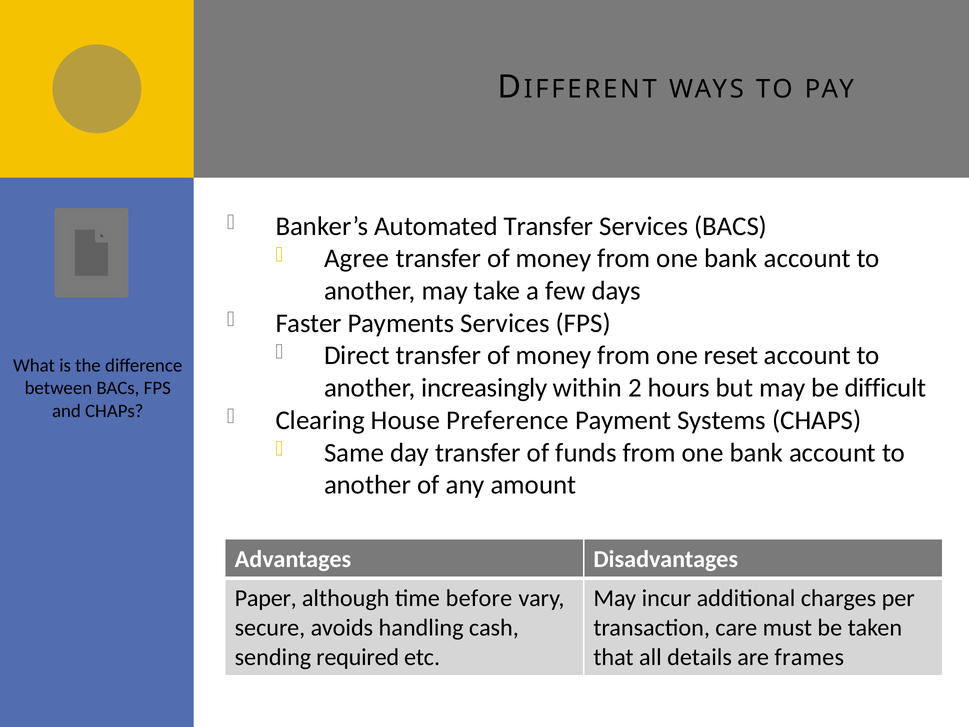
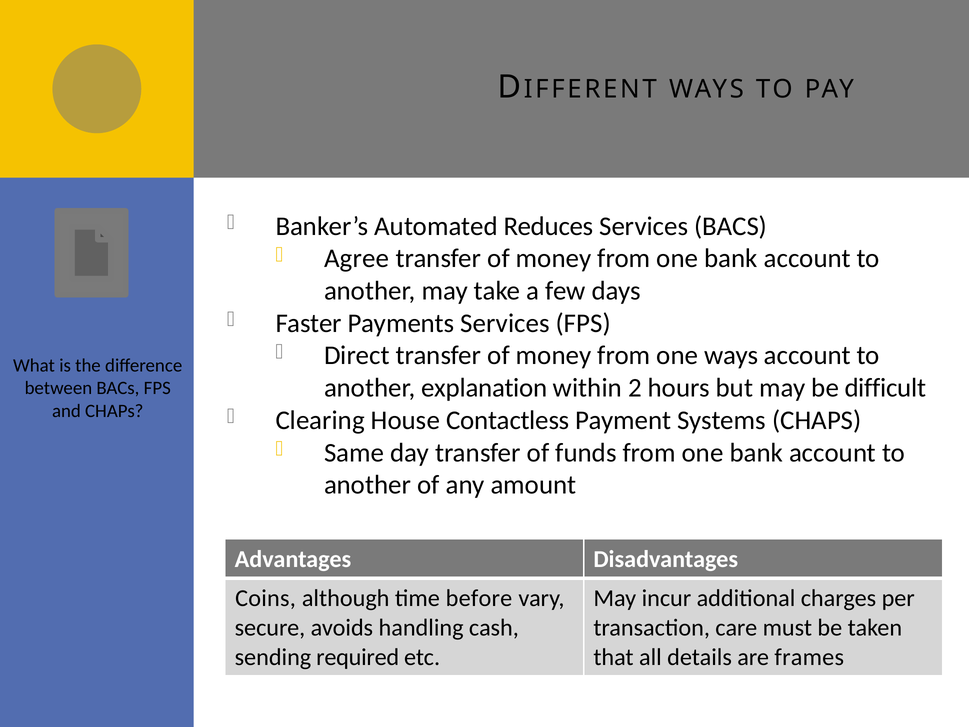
Automated Transfer: Transfer -> Reduces (549, 226)
one reset: reset -> ways (731, 355)
increasingly: increasingly -> explanation (484, 388)
Preference: Preference -> Contactless (508, 420)
Paper: Paper -> Coins (265, 598)
